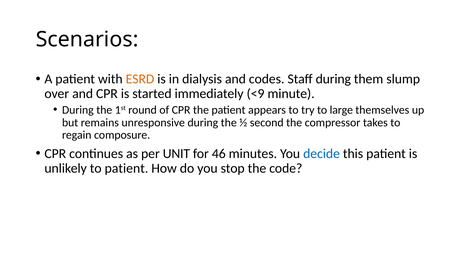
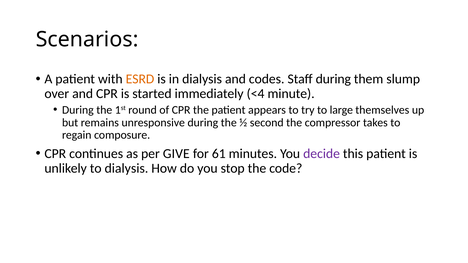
<9: <9 -> <4 (256, 94)
UNIT: UNIT -> GIVE (176, 154)
46: 46 -> 61 (219, 154)
decide colour: blue -> purple (322, 154)
to patient: patient -> dialysis (126, 169)
